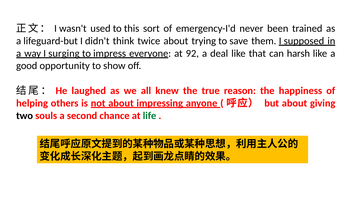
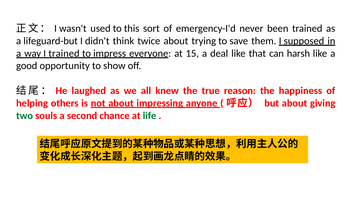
I surging: surging -> trained (64, 53)
92: 92 -> 15 (192, 53)
two colour: black -> green (25, 115)
